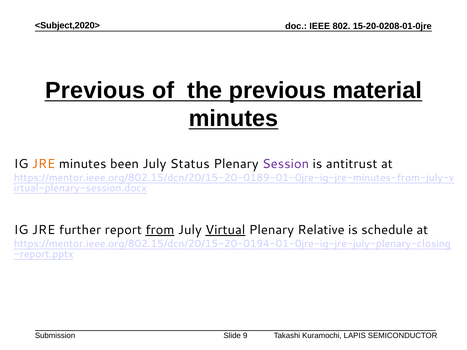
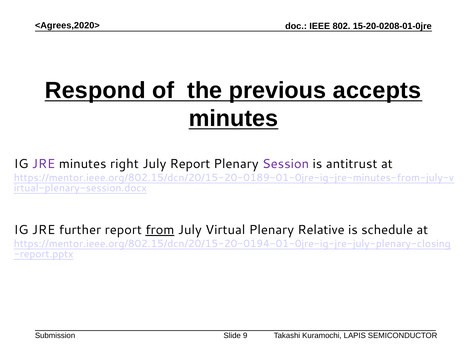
<Subject,2020>: <Subject,2020> -> <Agrees,2020> (67, 25)
Previous: Previous -> Respond (95, 91)
material: material -> accepts (377, 91)
JRE colour: orange -> purple (44, 164)
been: been -> right (124, 164)
July Status: Status -> Report (190, 164)
Virtual underline: present -> none (225, 230)
